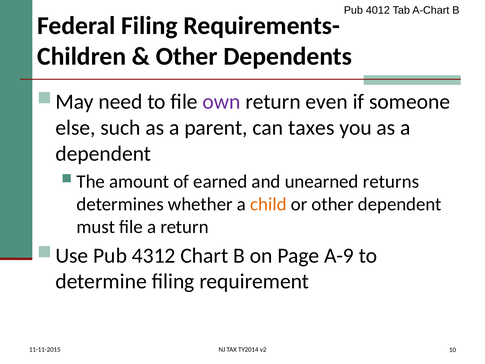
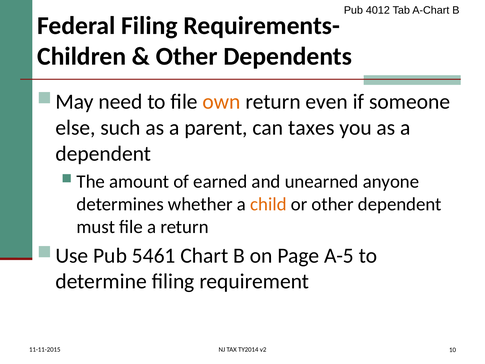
own colour: purple -> orange (222, 102)
returns: returns -> anyone (391, 181)
4312: 4312 -> 5461 (154, 255)
A-9: A-9 -> A-5 (339, 255)
